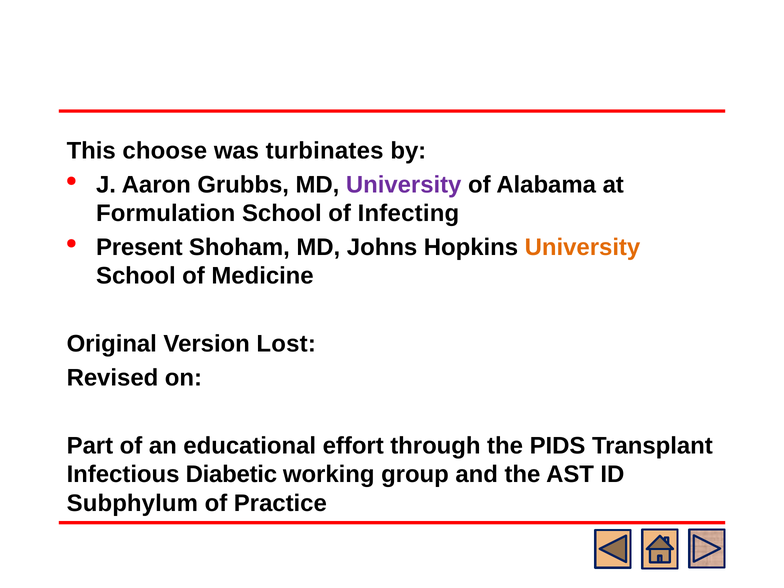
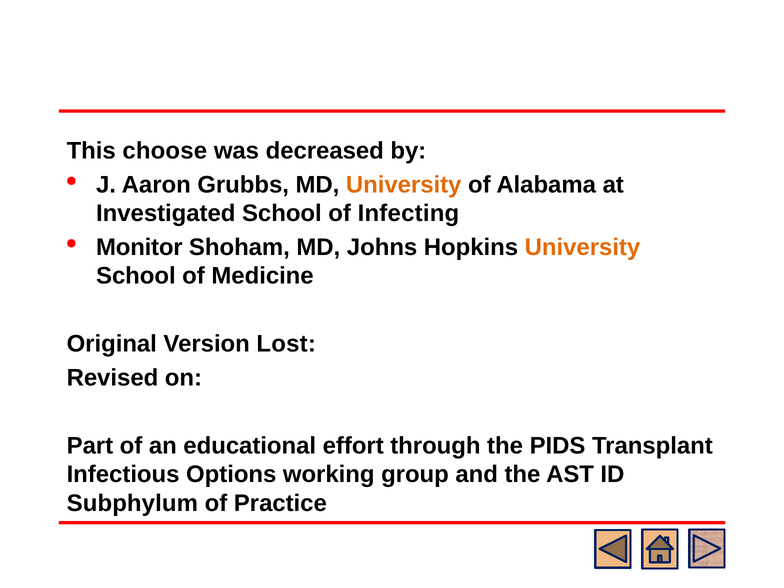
turbinates: turbinates -> decreased (325, 151)
University colour: purple -> orange (404, 185)
Formulation: Formulation -> Investigated (166, 213)
Present: Present -> Monitor (139, 247)
Diabetic: Diabetic -> Options (231, 475)
